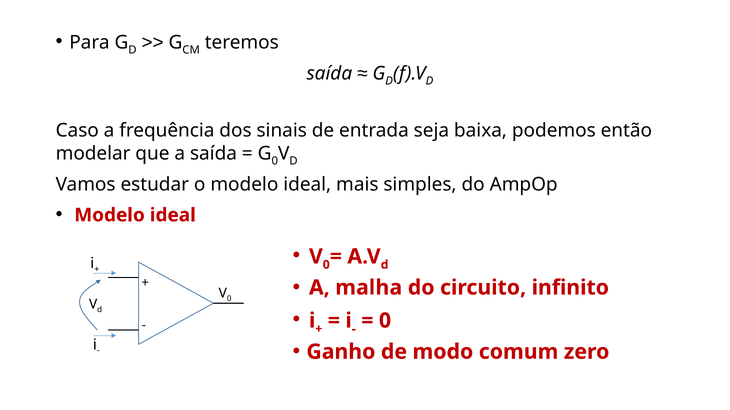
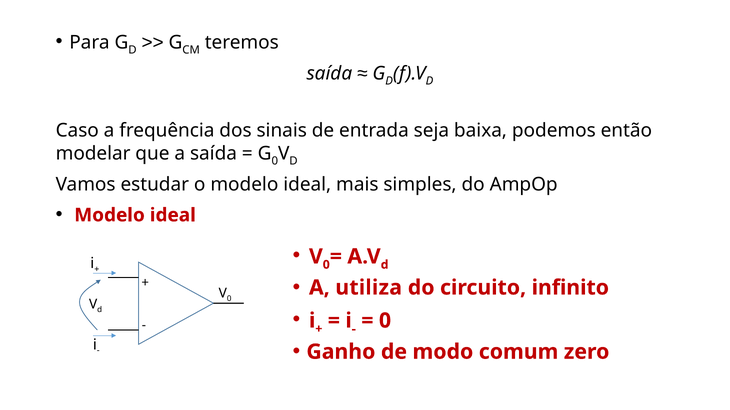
malha: malha -> utiliza (369, 288)
